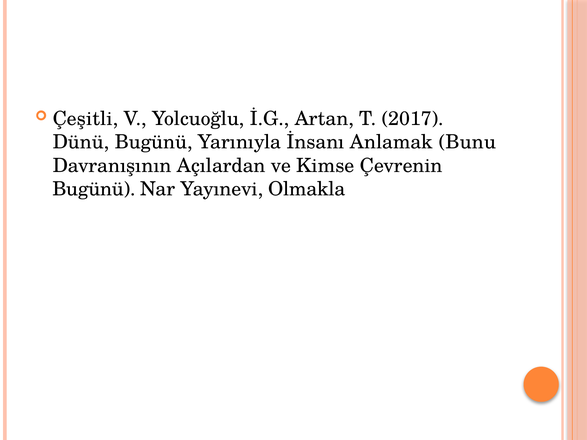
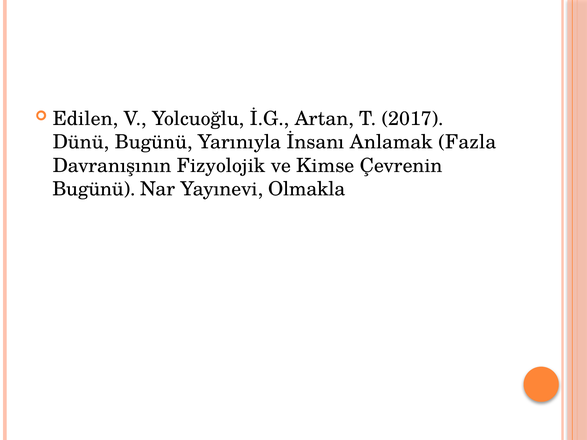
Çeşitli: Çeşitli -> Edilen (85, 119)
Bunu: Bunu -> Fazla (467, 142)
Açılardan: Açılardan -> Fizyolojik (221, 166)
